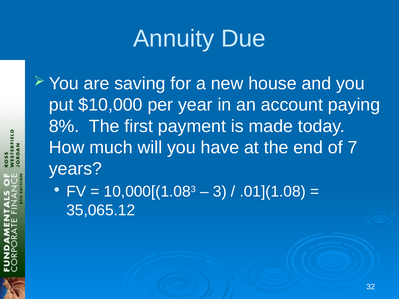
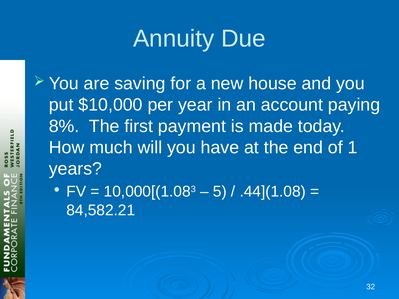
7: 7 -> 1 (353, 148)
3: 3 -> 5 (220, 192)
.01](1.08: .01](1.08 -> .44](1.08 (273, 192)
35,065.12: 35,065.12 -> 84,582.21 (101, 210)
